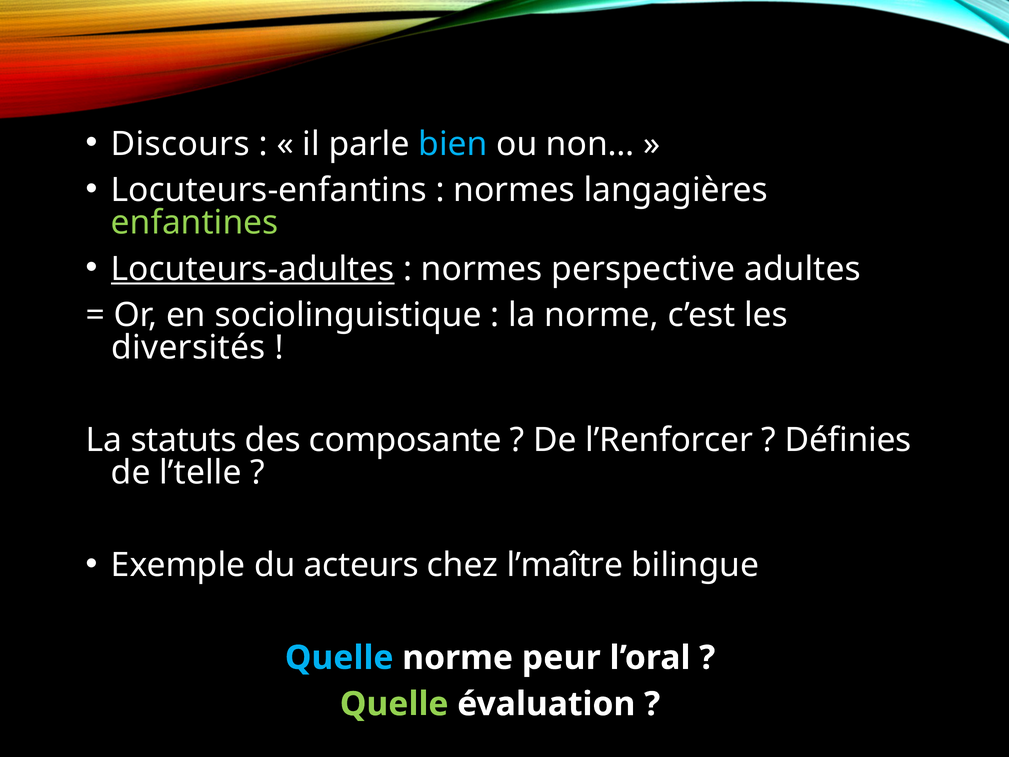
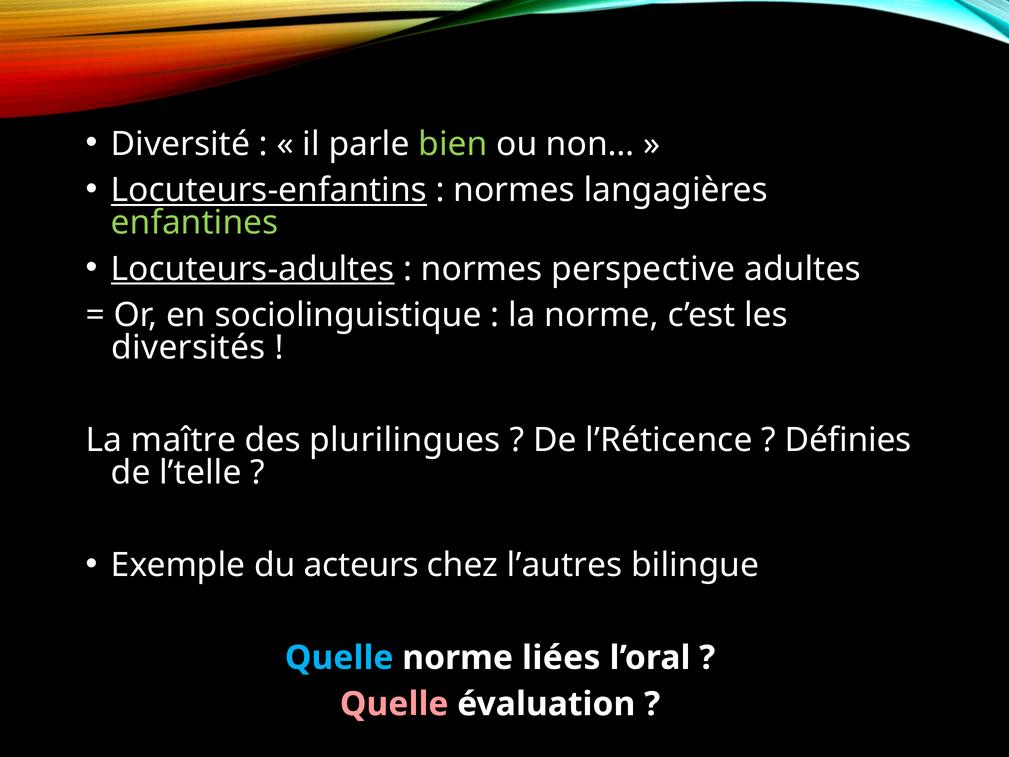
Discours: Discours -> Diversité (180, 144)
bien colour: light blue -> light green (453, 144)
Locuteurs-enfantins underline: none -> present (269, 190)
statuts: statuts -> maître (183, 440)
composante: composante -> plurilingues (405, 440)
l’Renforcer: l’Renforcer -> l’Réticence (669, 440)
l’maître: l’maître -> l’autres (565, 565)
peur: peur -> liées (561, 658)
Quelle colour: light green -> pink (394, 704)
